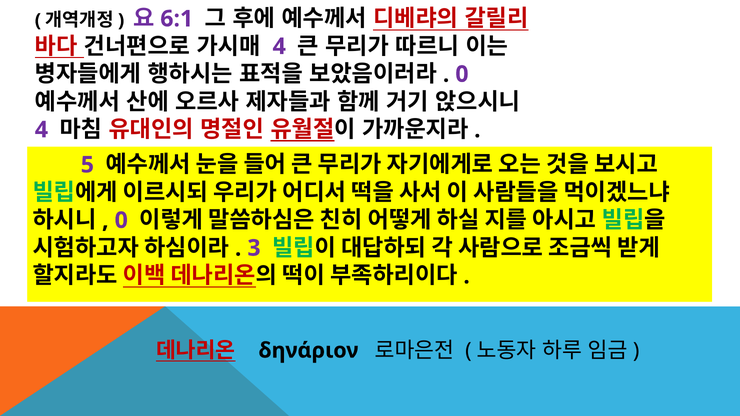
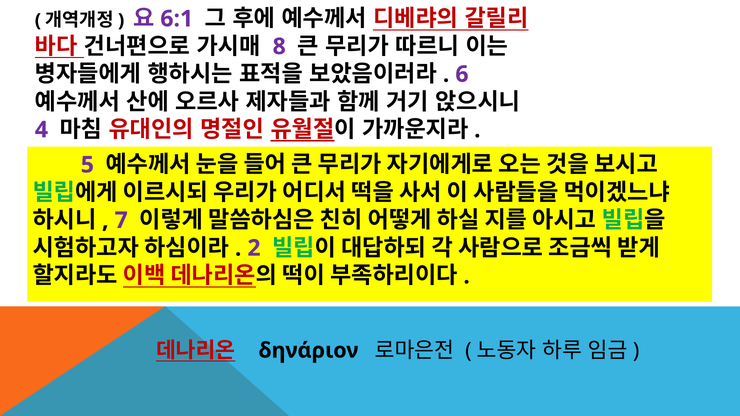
4: 4 -> 8 (279, 47)
0: 0 -> 6 (462, 74)
0: 0 -> 7 (121, 221)
3: 3 -> 2 (254, 248)
